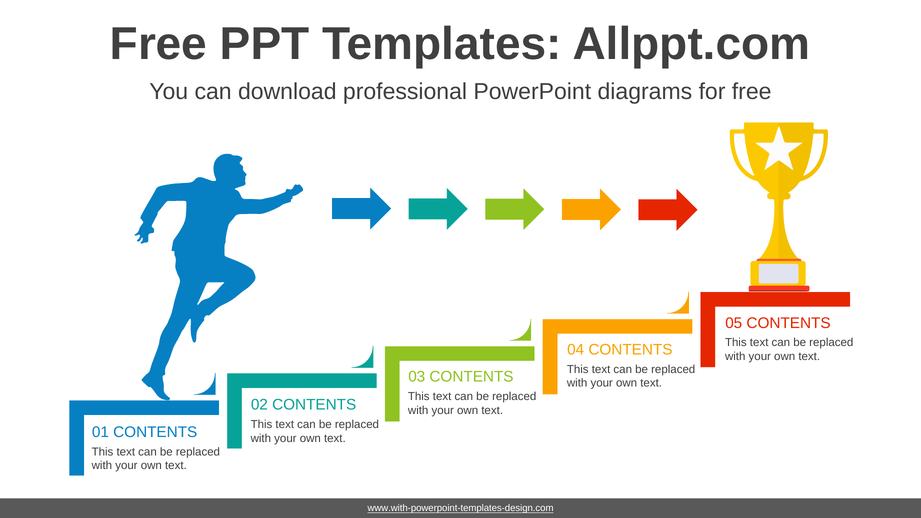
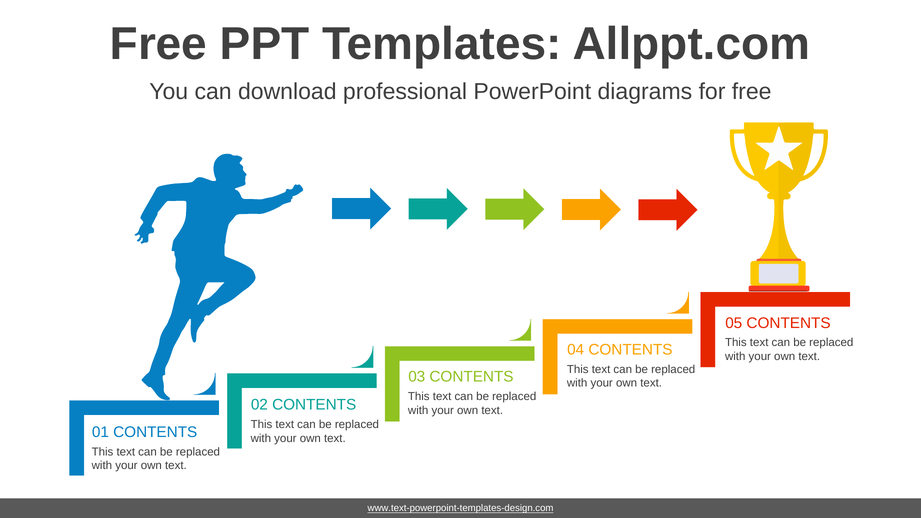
www.with-powerpoint-templates-design.com: www.with-powerpoint-templates-design.com -> www.text-powerpoint-templates-design.com (461, 508)
